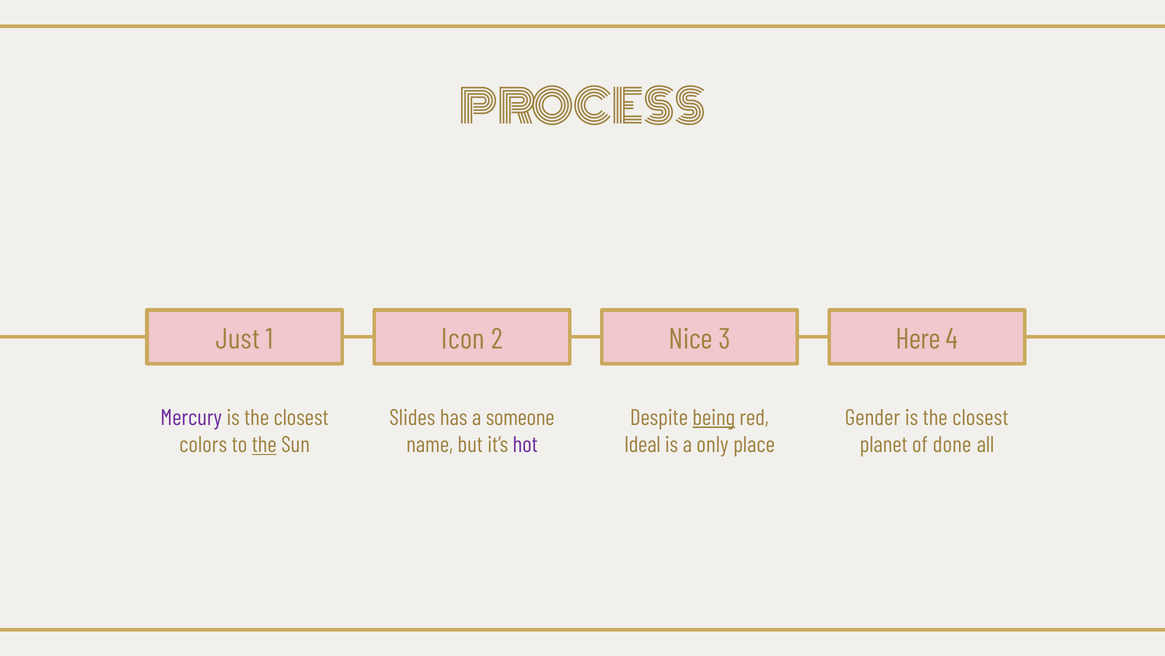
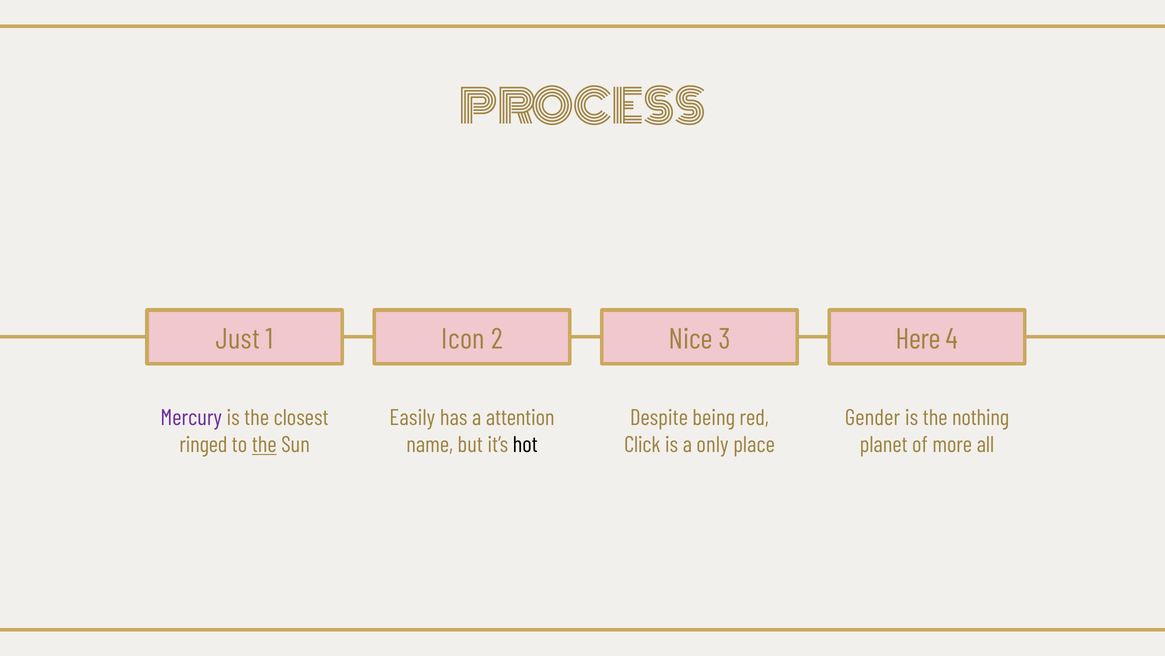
Slides: Slides -> Easily (412, 417)
someone: someone -> attention (520, 417)
being underline: present -> none (714, 417)
closest: closest -> nothing (981, 417)
colors: colors -> ringed (203, 444)
hot colour: purple -> black (525, 444)
Ideal: Ideal -> Click (642, 444)
done: done -> more (952, 444)
